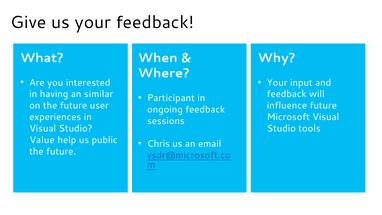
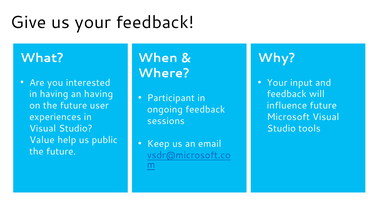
an similar: similar -> having (99, 94)
Chris: Chris -> Keep (158, 144)
